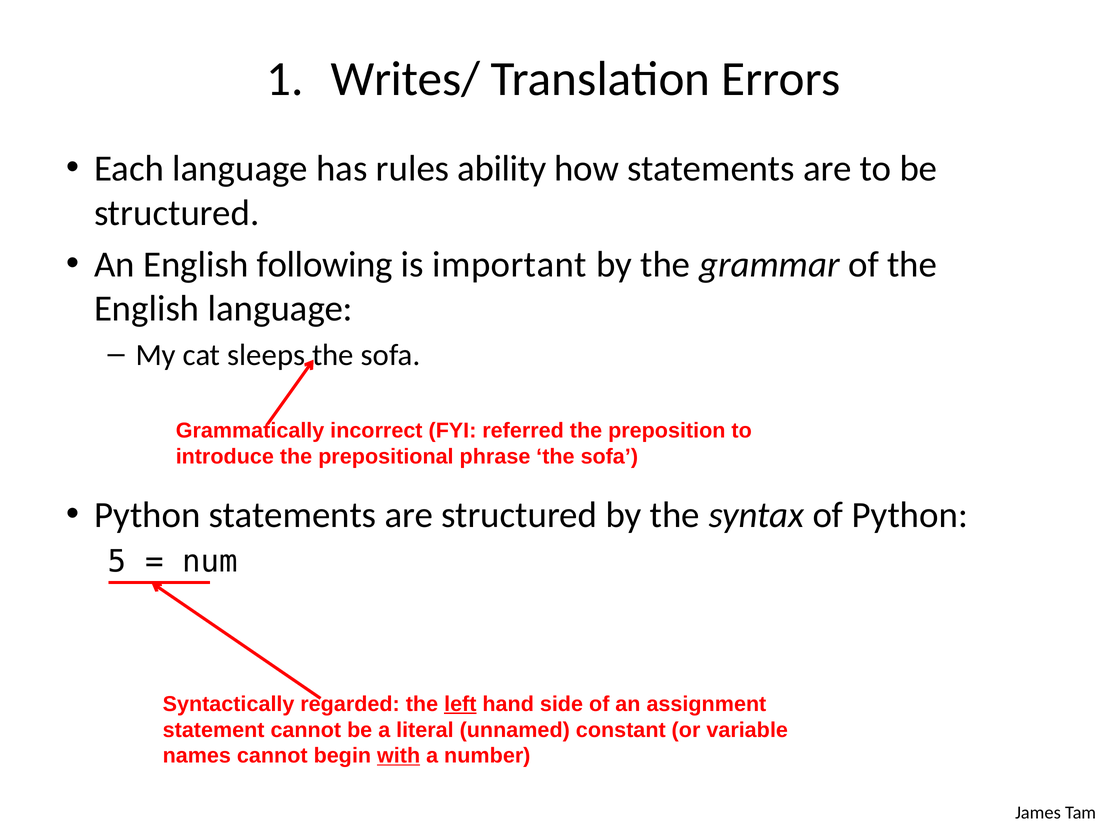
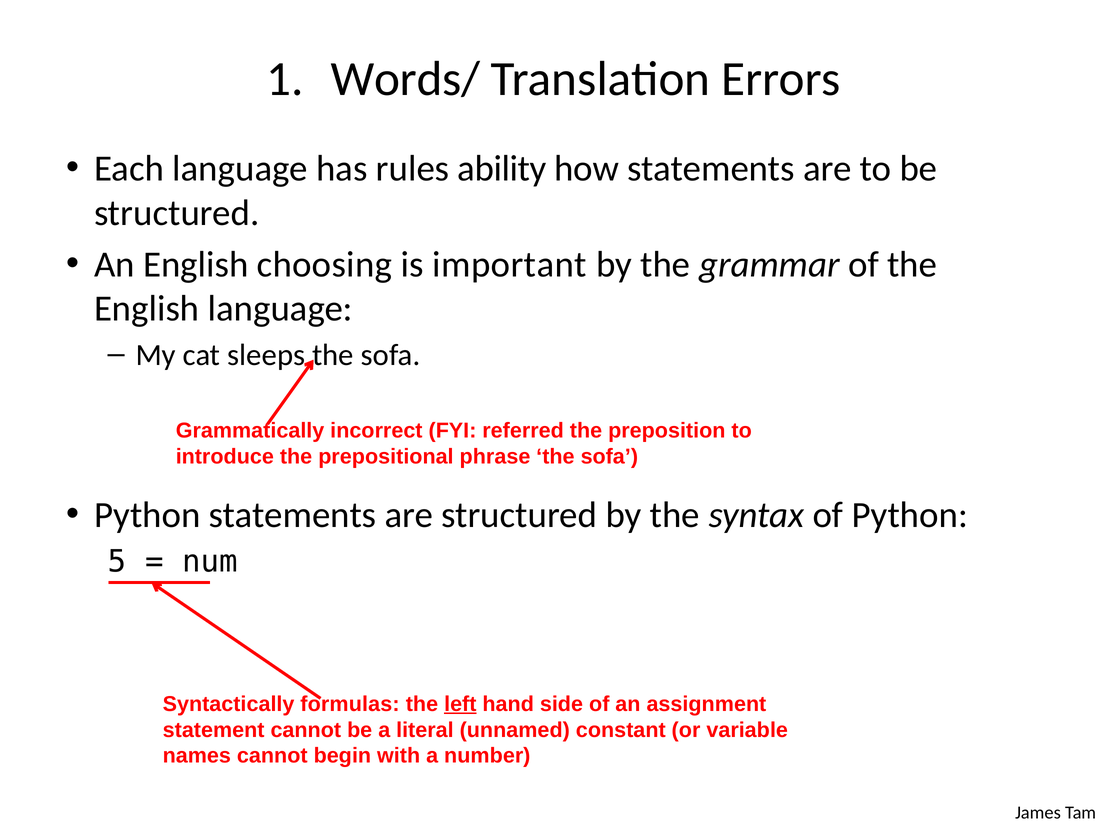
Writes/: Writes/ -> Words/ (405, 79)
following: following -> choosing (324, 265)
regarded: regarded -> formulas (350, 704)
with underline: present -> none (399, 756)
